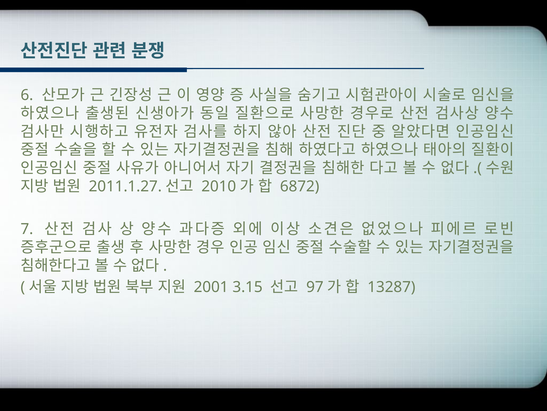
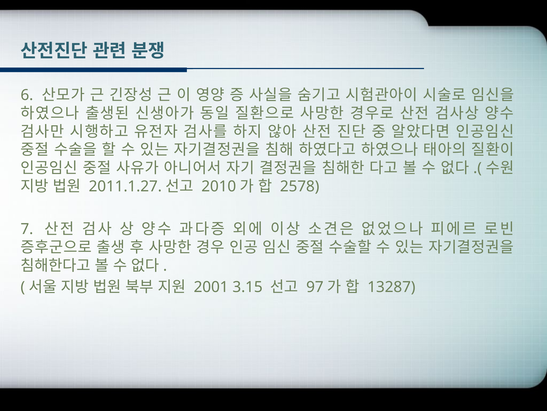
6872: 6872 -> 2578 (300, 186)
